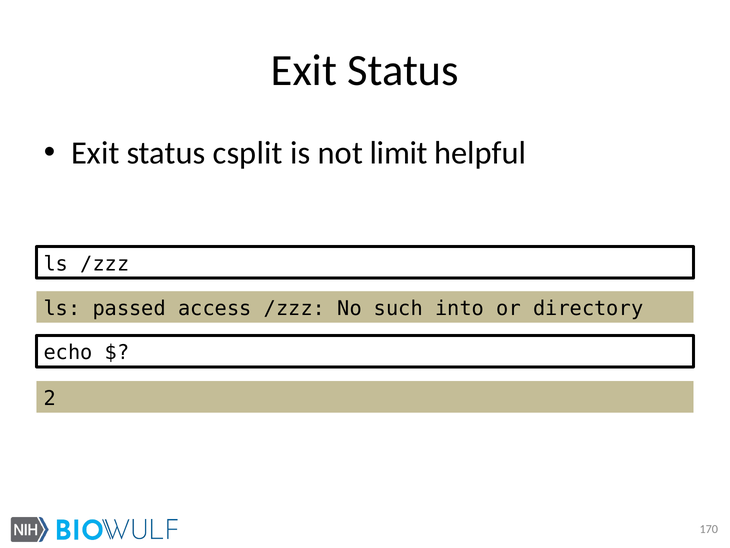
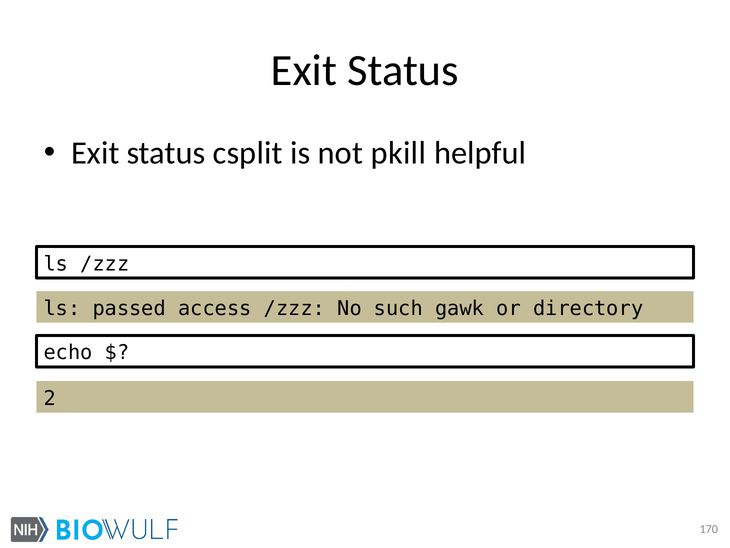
limit: limit -> pkill (398, 153)
into: into -> gawk (460, 308)
